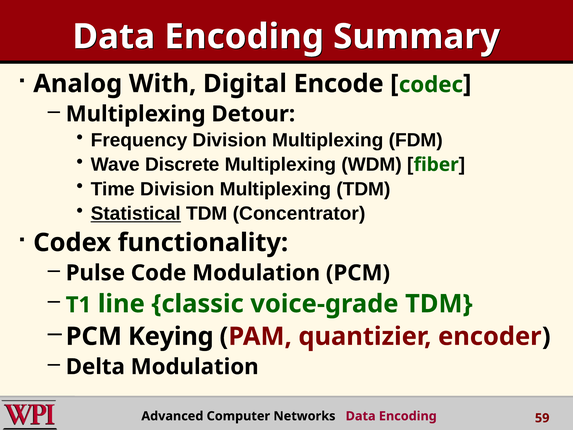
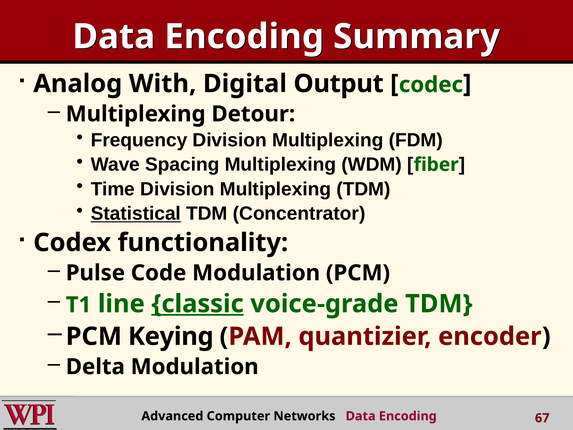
Encode: Encode -> Output (339, 84)
Discrete: Discrete -> Spacing (182, 165)
classic underline: none -> present (198, 304)
59: 59 -> 67 (542, 418)
